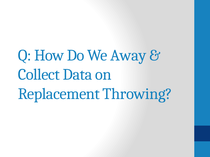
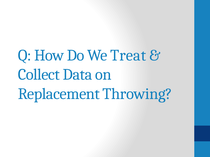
Away: Away -> Treat (128, 56)
